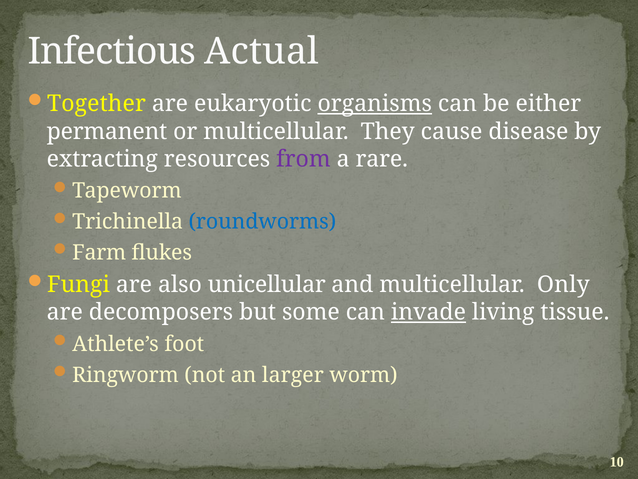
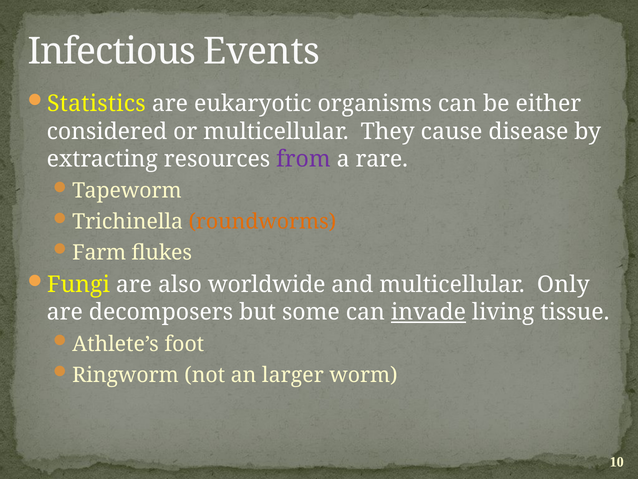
Actual: Actual -> Events (262, 52)
Together: Together -> Statistics (96, 104)
organisms underline: present -> none (375, 104)
permanent: permanent -> considered (107, 131)
roundworms colour: blue -> orange (262, 222)
unicellular: unicellular -> worldwide (267, 284)
